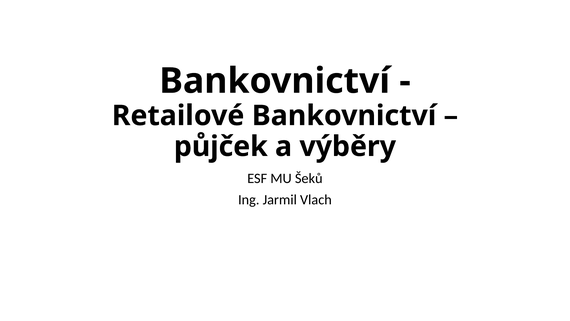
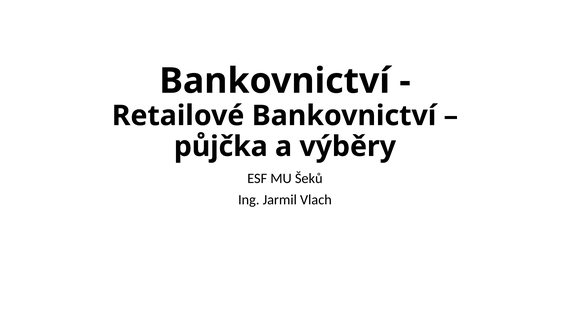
půjček: půjček -> půjčka (221, 146)
